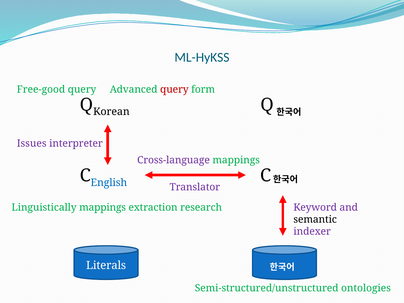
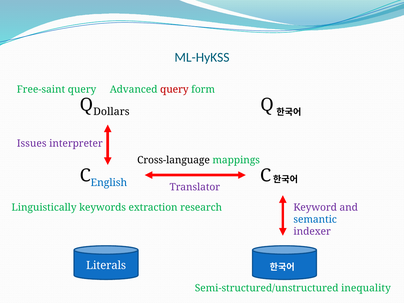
Free-good: Free-good -> Free-saint (41, 90)
Korean: Korean -> Dollars (111, 112)
Cross-language colour: purple -> black (174, 160)
Linguistically mappings: mappings -> keywords (103, 207)
semantic colour: black -> blue (315, 219)
ontologies: ontologies -> inequality (366, 288)
